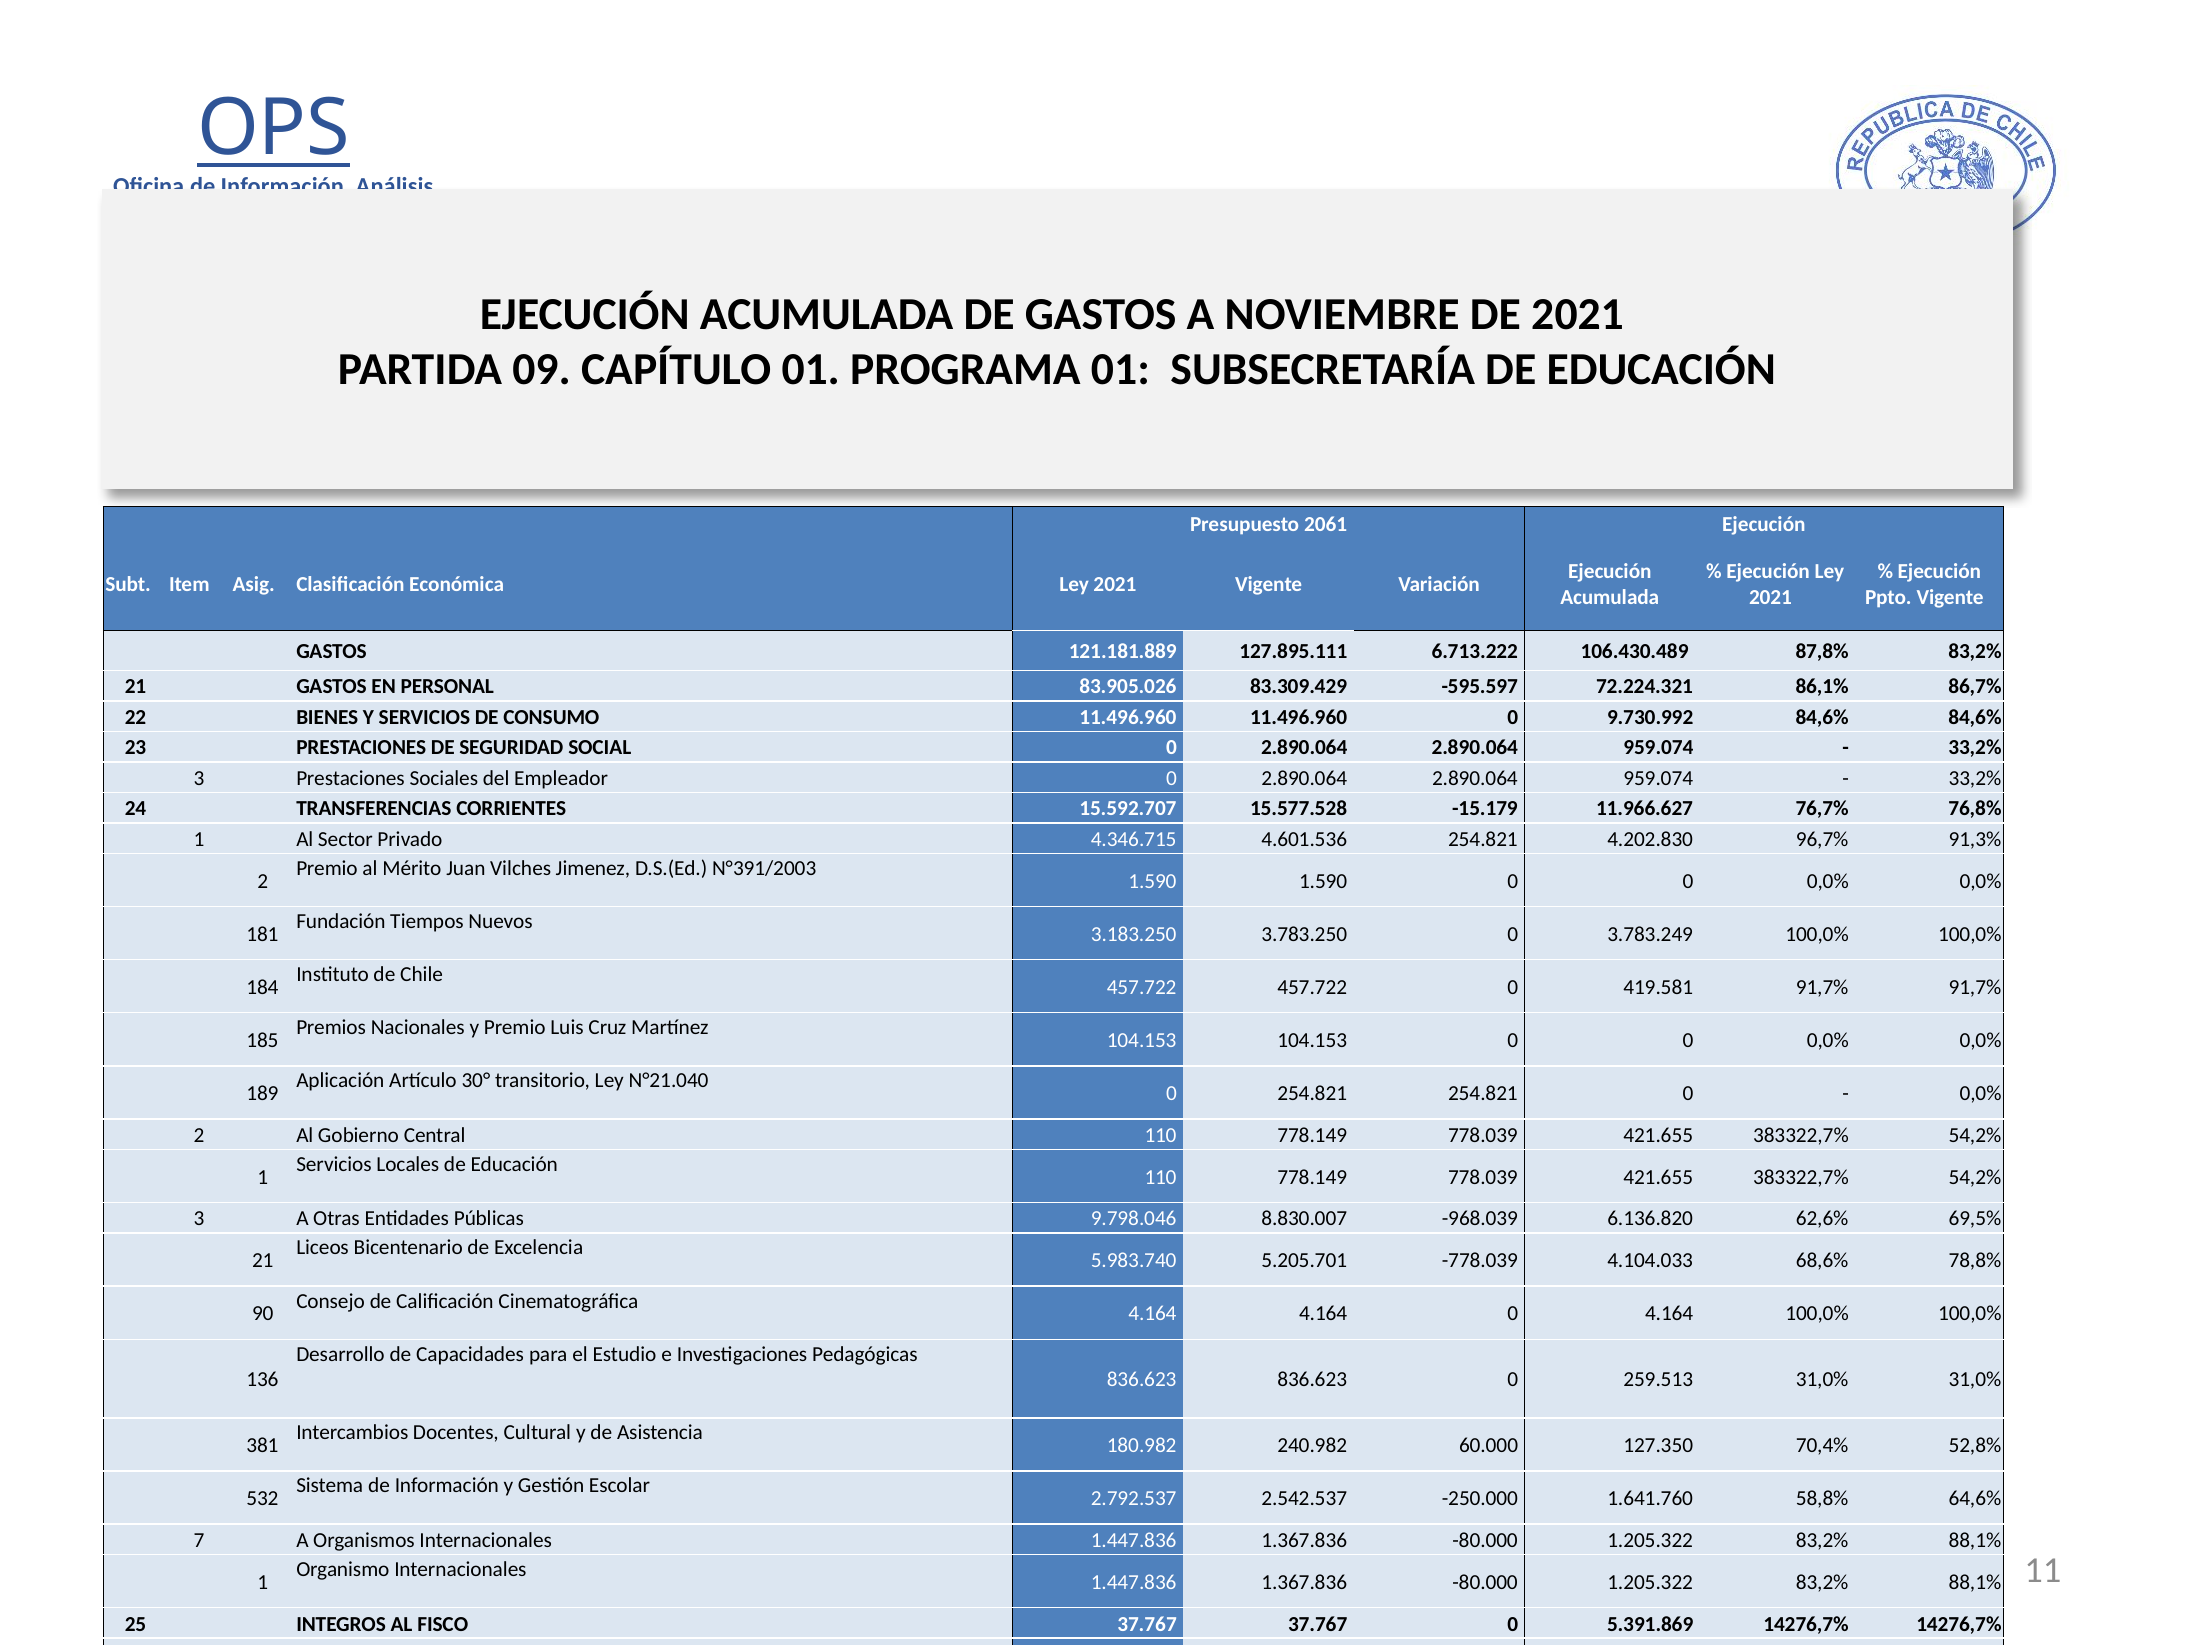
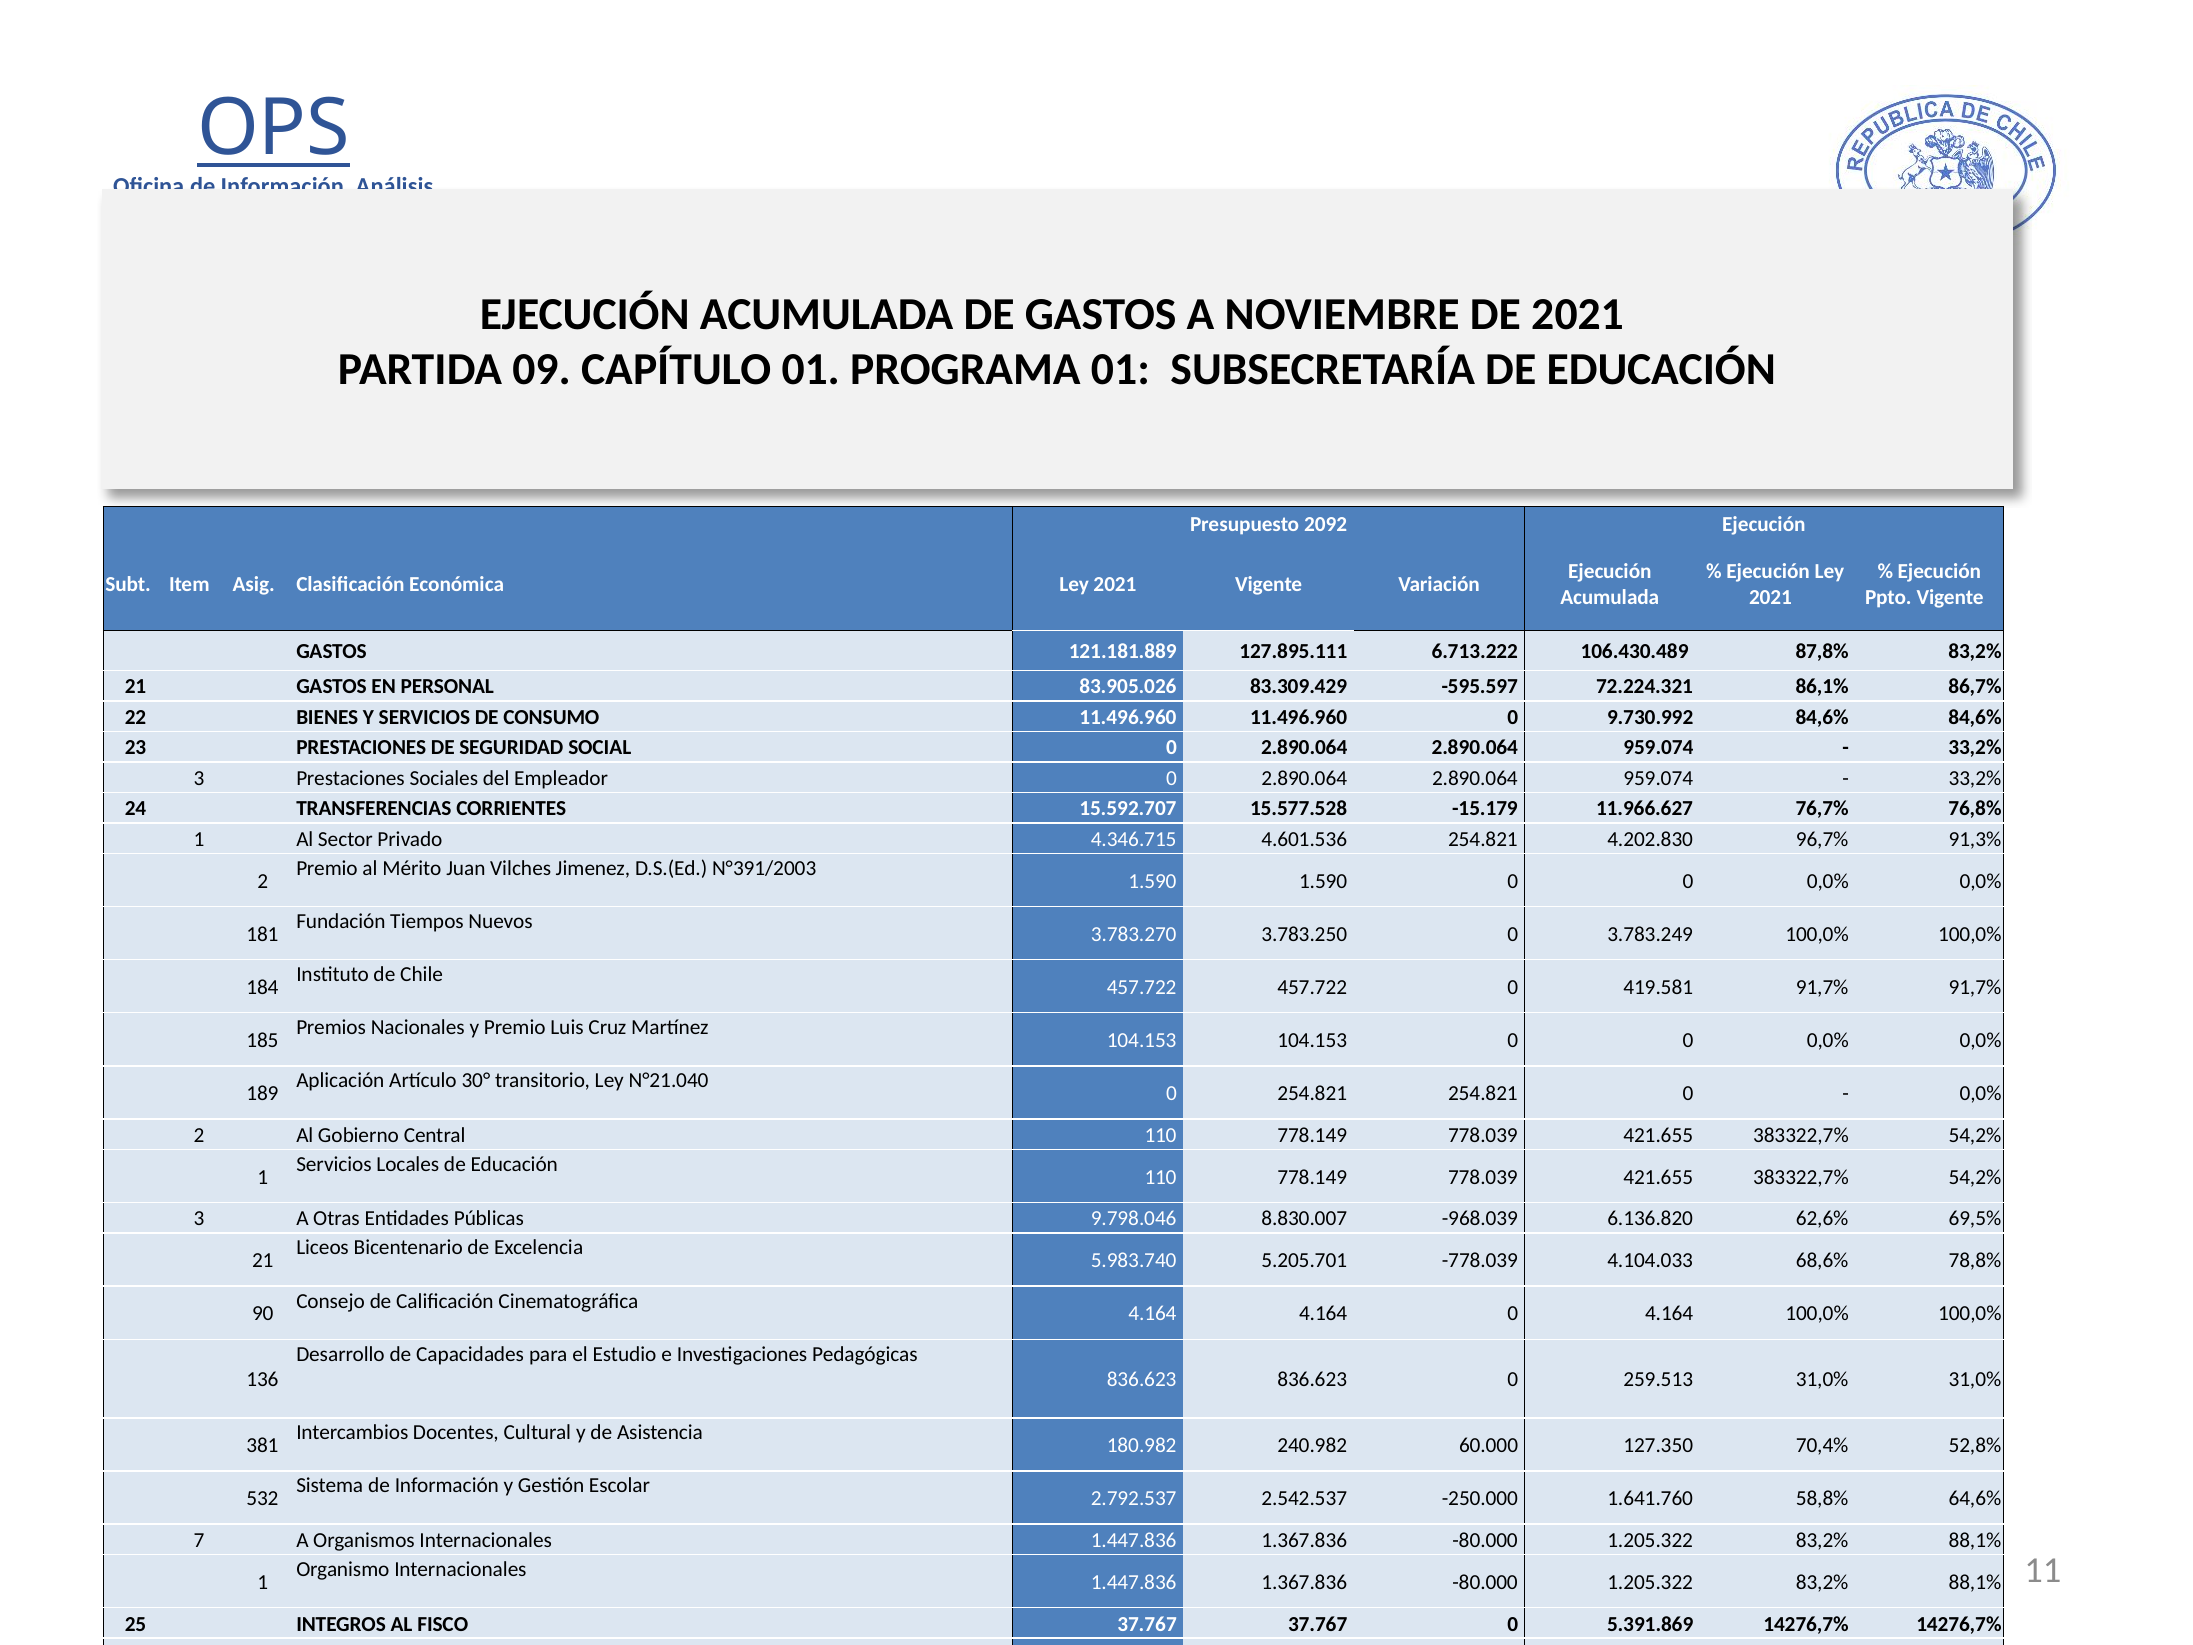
2061: 2061 -> 2092 (1326, 524)
3.183.250: 3.183.250 -> 3.783.270 (1134, 934)
